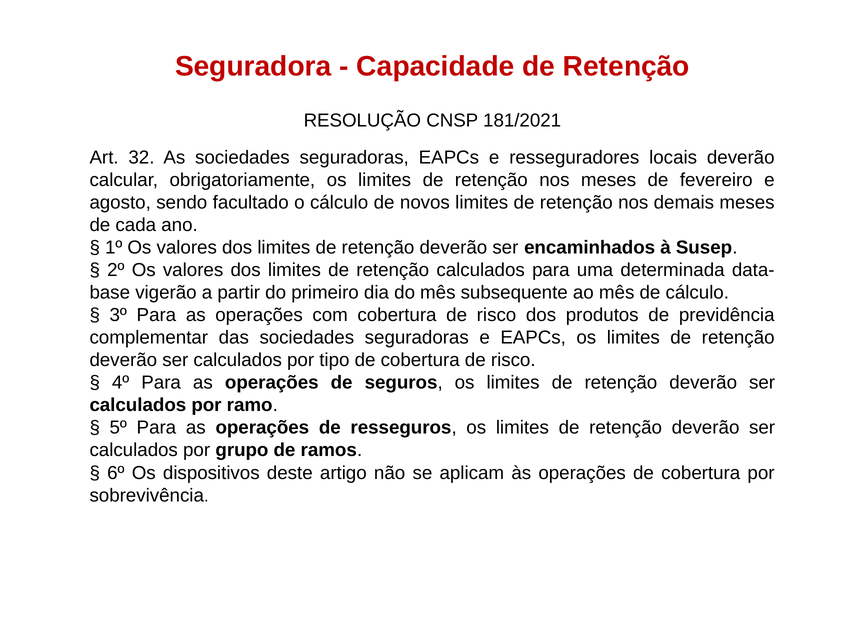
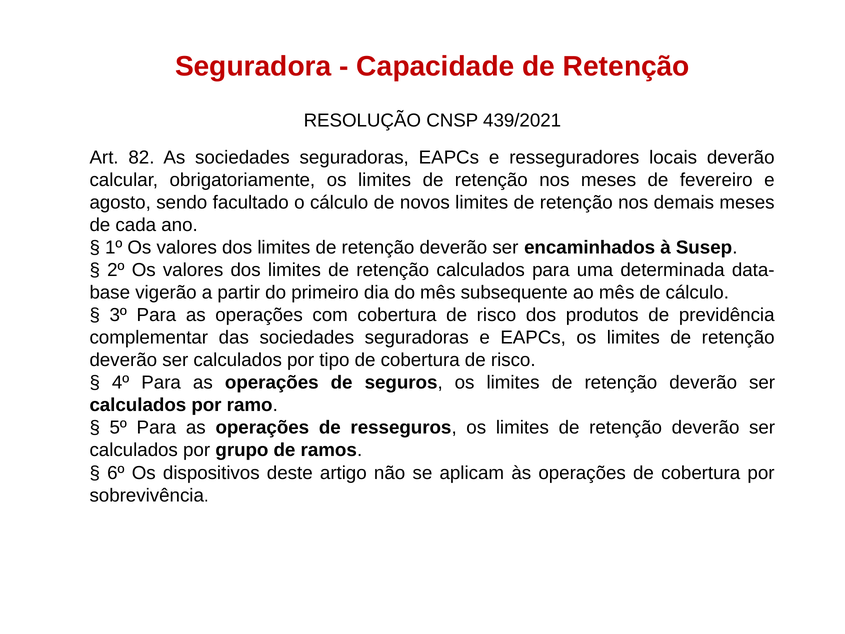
181/2021: 181/2021 -> 439/2021 (522, 121)
32: 32 -> 82 (141, 157)
